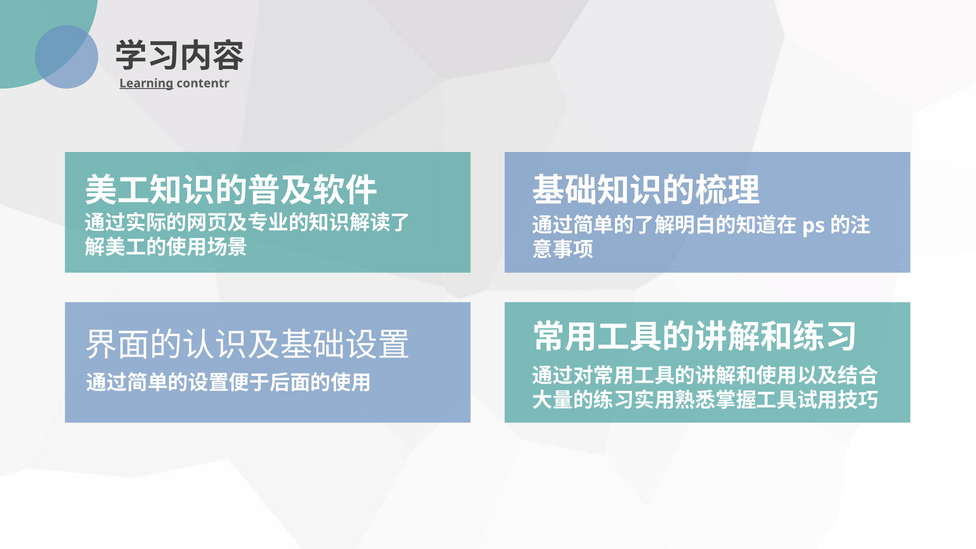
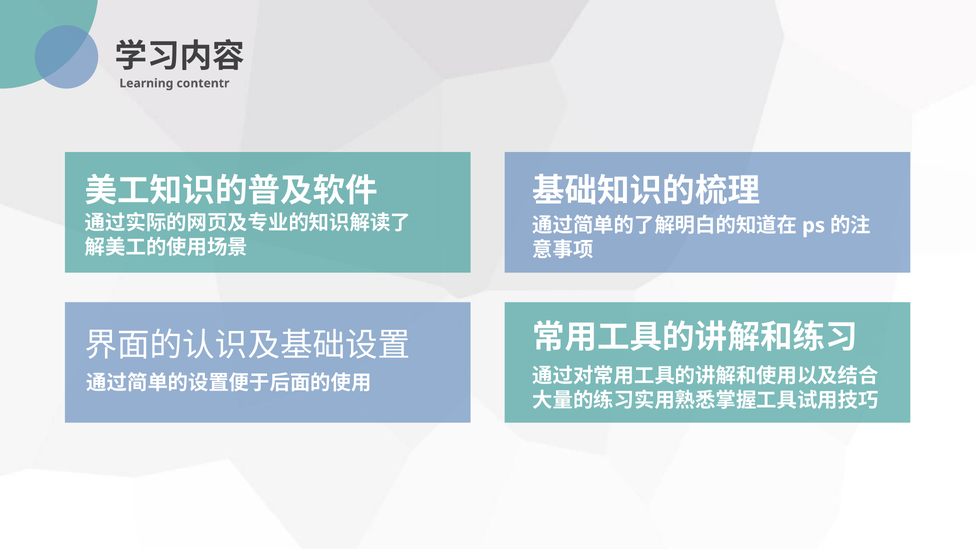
Learning underline: present -> none (146, 83)
